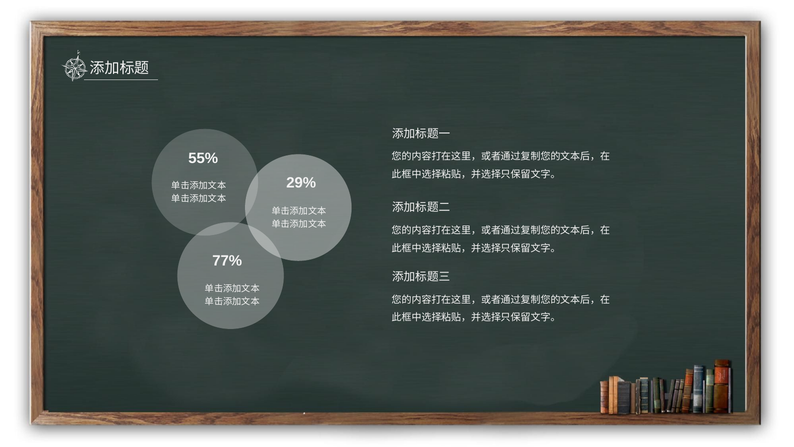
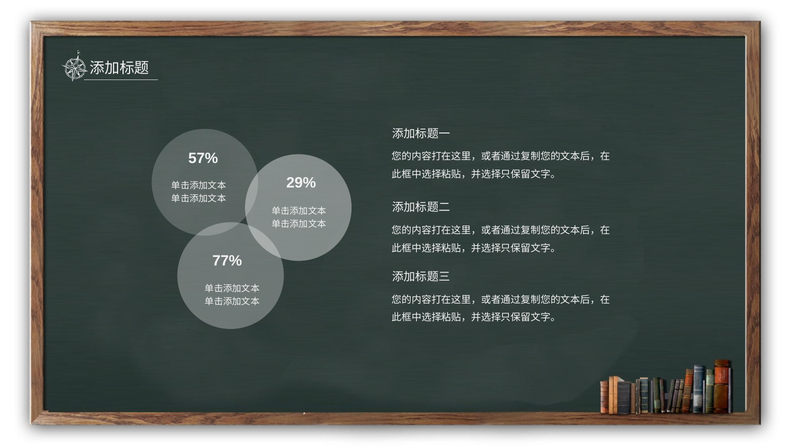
55%: 55% -> 57% (203, 158)
